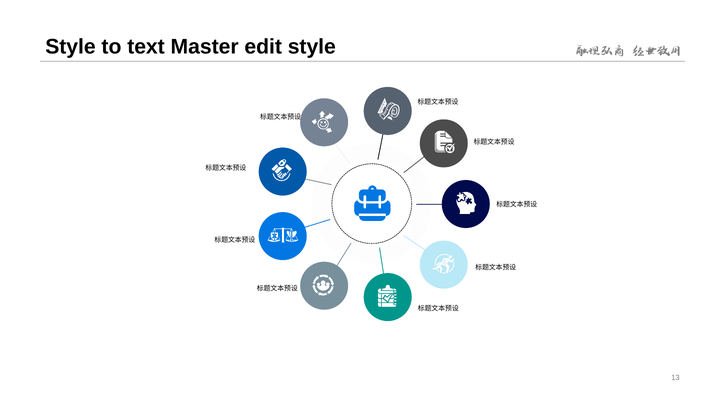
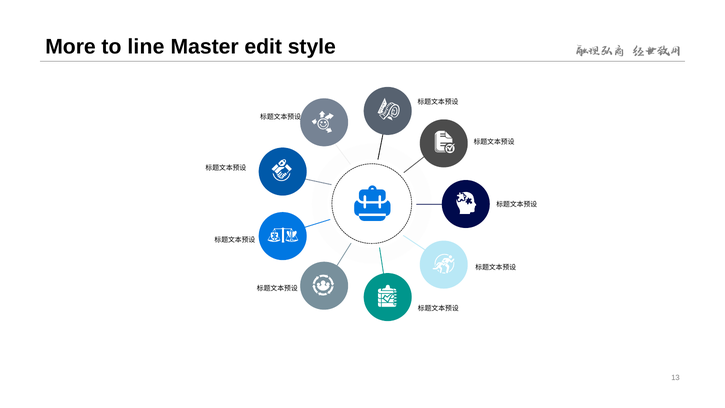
Style: Style -> More (70, 47)
text: text -> line (146, 47)
